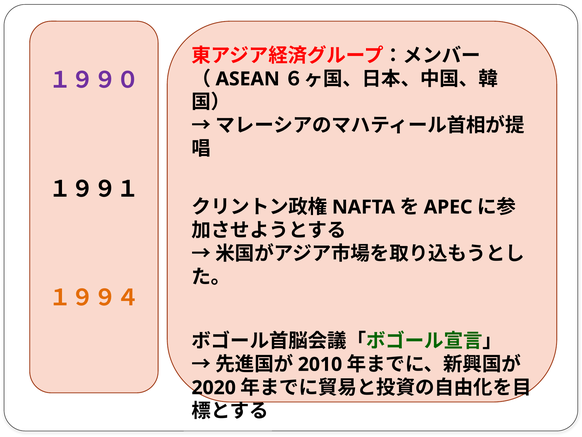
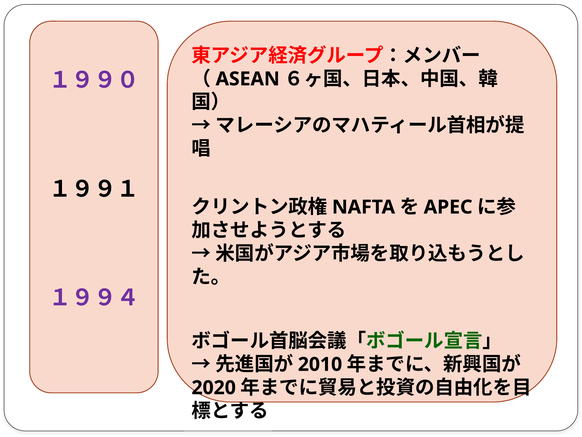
１９９４ colour: orange -> purple (94, 298)
